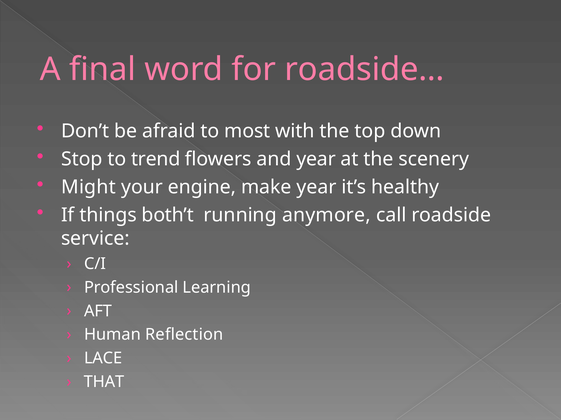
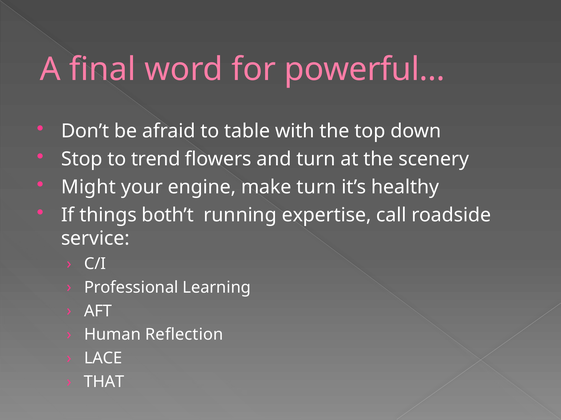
roadside…: roadside… -> powerful… (365, 70)
most: most -> table (247, 131)
and year: year -> turn (316, 159)
make year: year -> turn (316, 187)
anymore: anymore -> expertise (326, 215)
